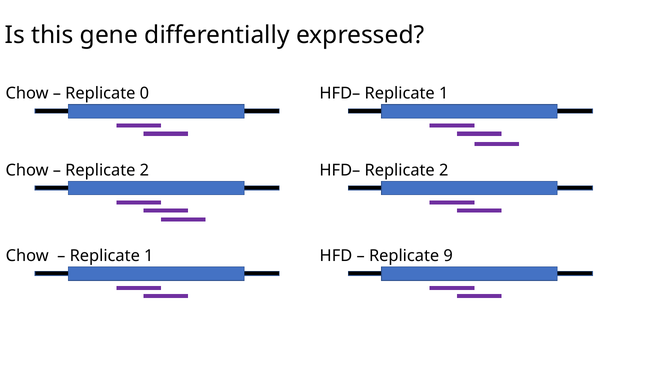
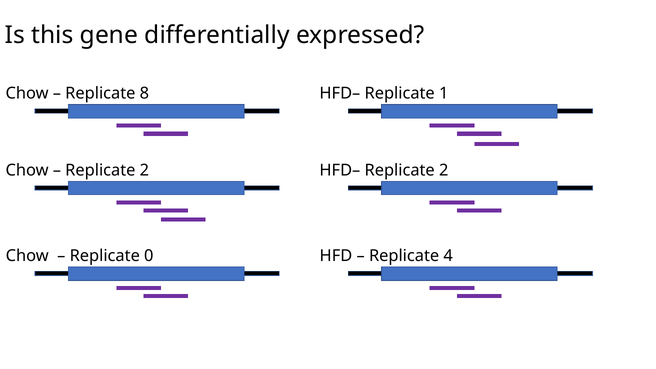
0: 0 -> 8 (144, 93)
1: 1 -> 0 (149, 256)
9: 9 -> 4 (448, 256)
